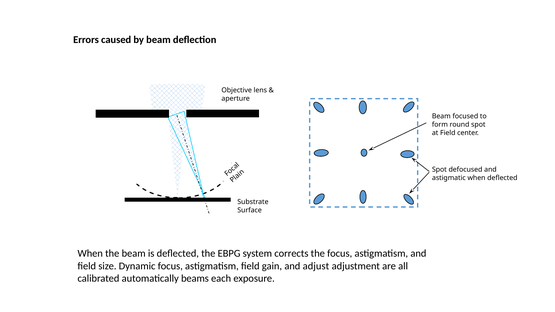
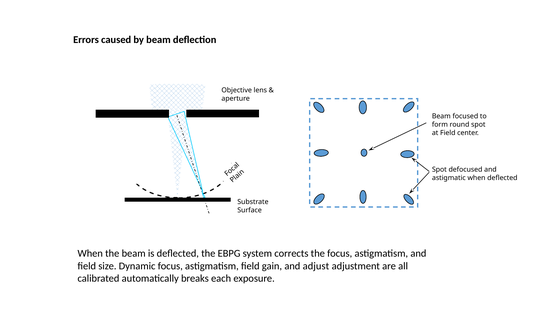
beams: beams -> breaks (195, 279)
